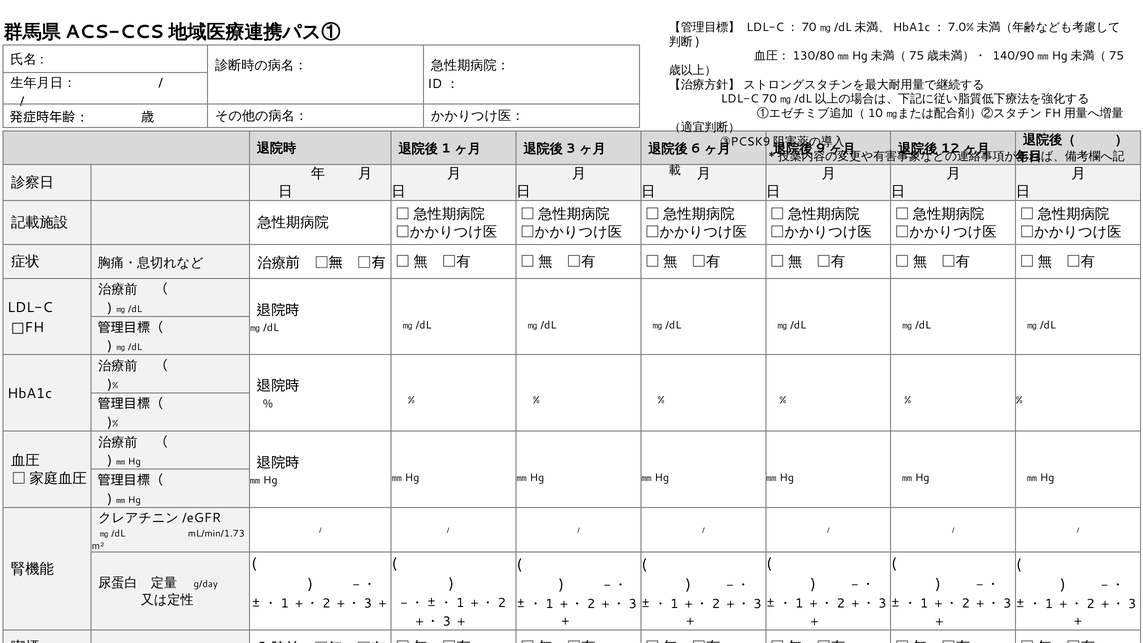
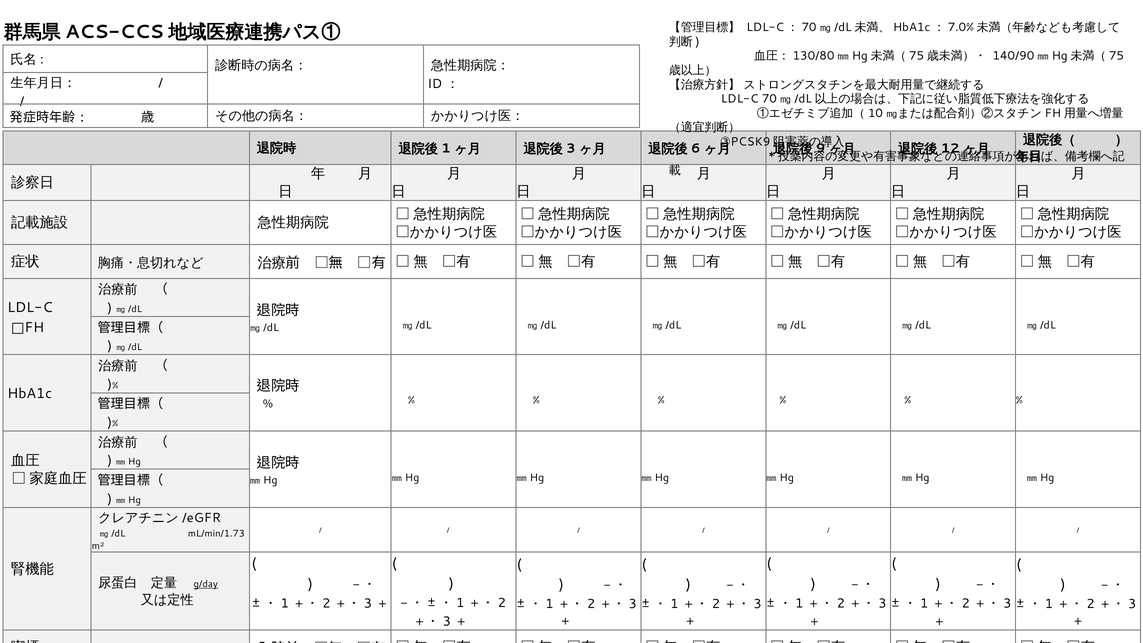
g/day underline: none -> present (206, 584)
